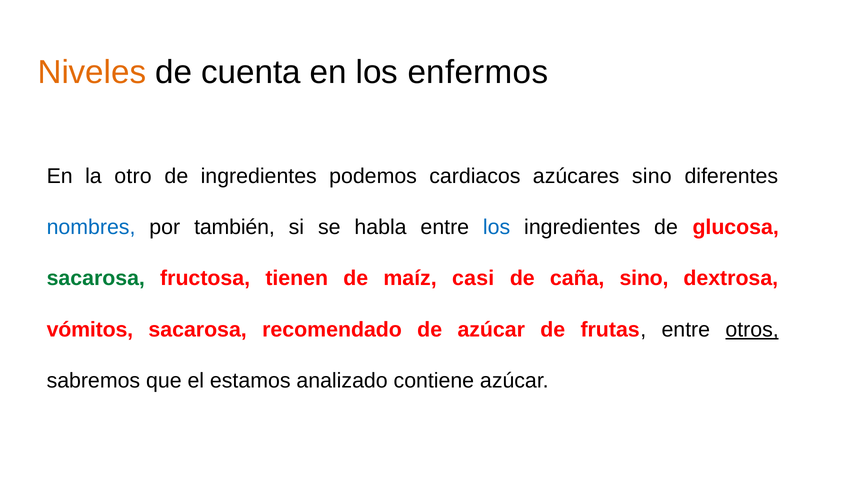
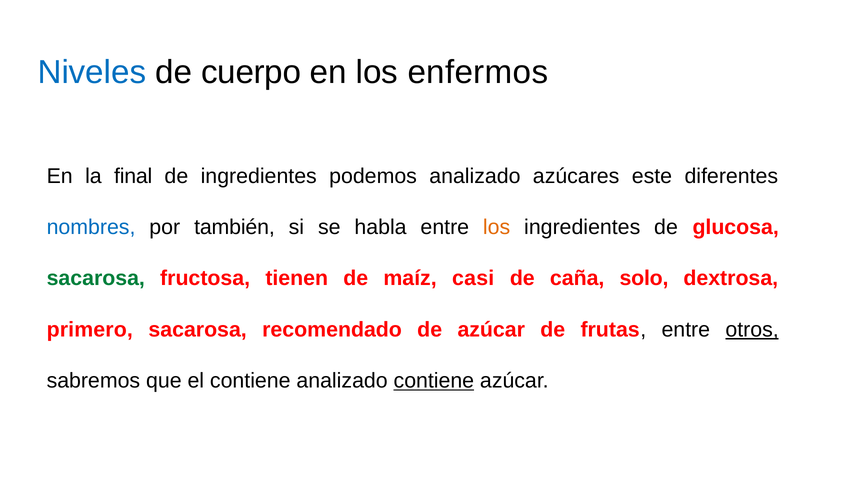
Niveles colour: orange -> blue (92, 72)
cuenta: cuenta -> cuerpo (251, 72)
otro: otro -> final (133, 176)
podemos cardiacos: cardiacos -> analizado (475, 176)
azúcares sino: sino -> este (652, 176)
los colour: blue -> orange (497, 227)
caña sino: sino -> solo (644, 278)
vómitos: vómitos -> primero (90, 329)
el estamos: estamos -> contiene (250, 381)
contiene underline: none -> present (434, 381)
